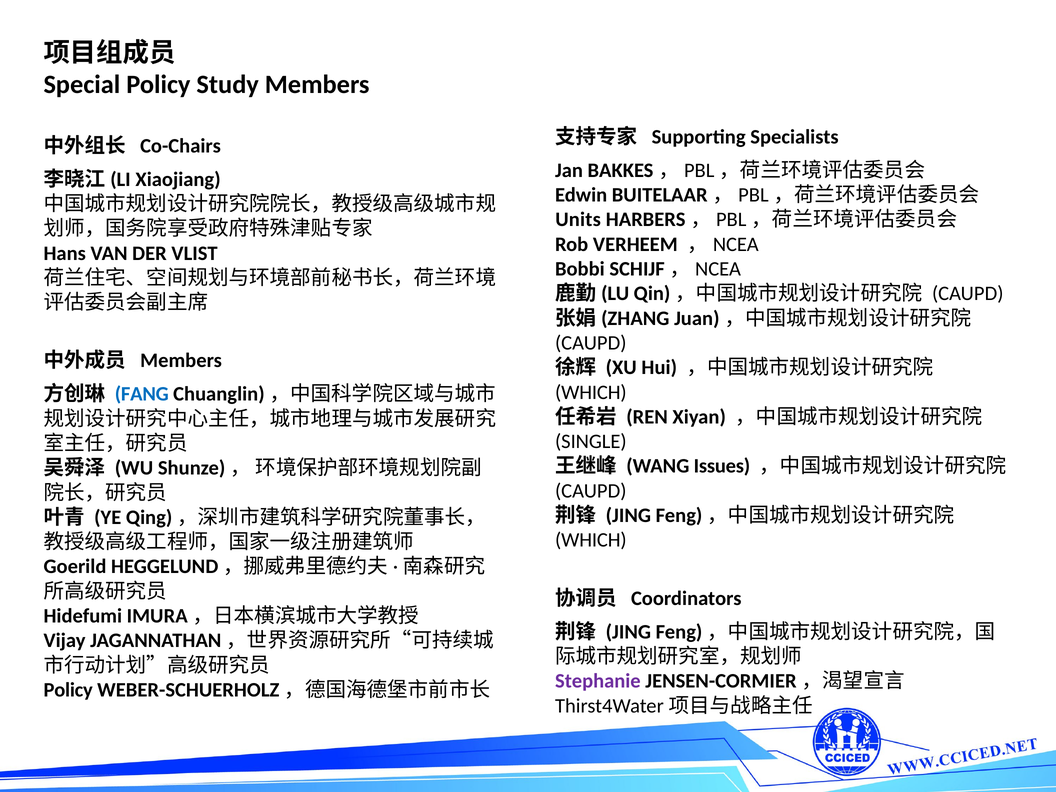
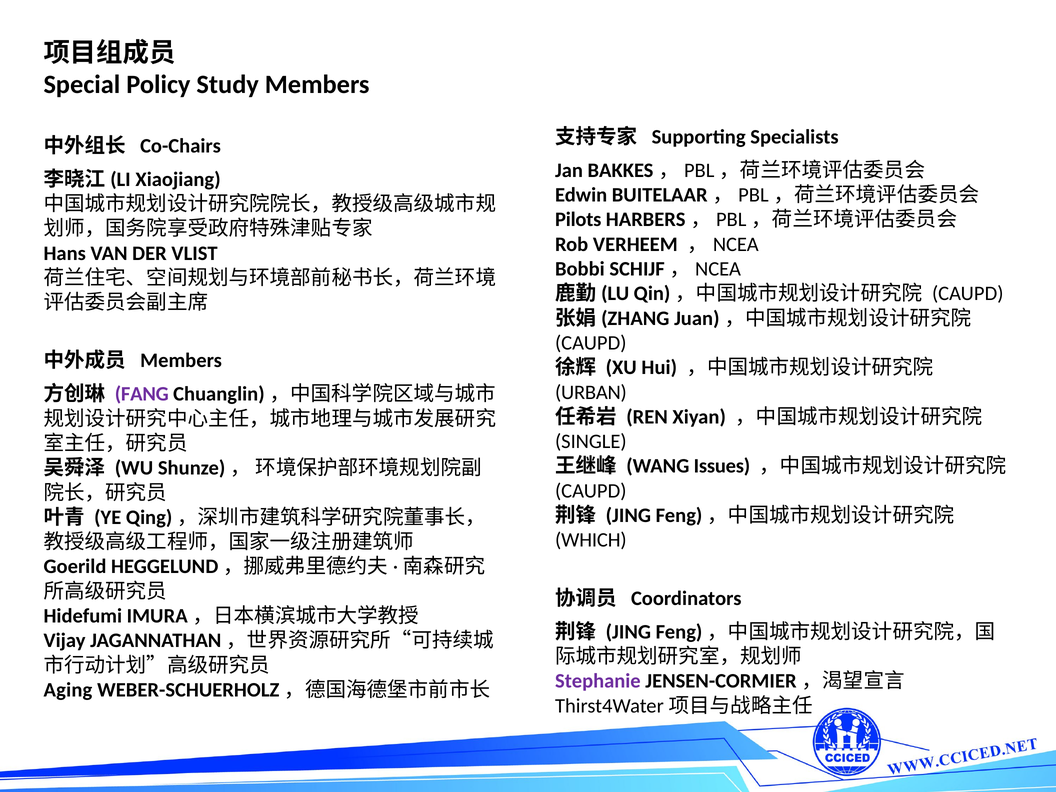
Units: Units -> Pilots (578, 220)
WHICH: WHICH -> URBAN (591, 392)
FANG colour: blue -> purple (142, 394)
Policy: Policy -> Aging (68, 690)
